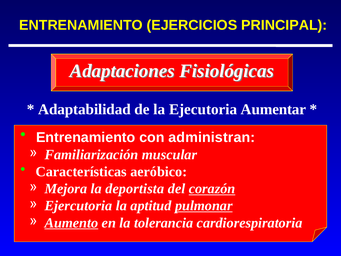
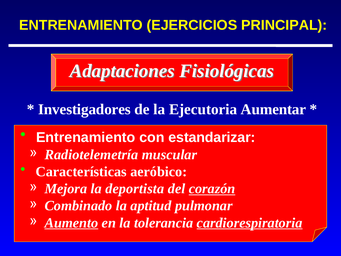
Adaptabilidad: Adaptabilidad -> Investigadores (84, 109)
administran: administran -> estandarizar (212, 137)
Familiarización: Familiarización -> Radiotelemetría (91, 154)
Ejercutoria: Ejercutoria -> Combinado (78, 206)
pulmonar underline: present -> none (204, 206)
cardiorespiratoria underline: none -> present (250, 223)
